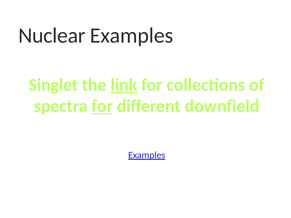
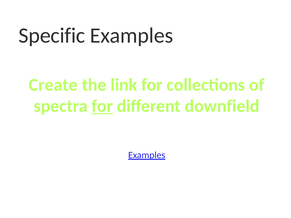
Nuclear: Nuclear -> Specific (52, 35)
Singlet: Singlet -> Create (53, 85)
link underline: present -> none (124, 85)
